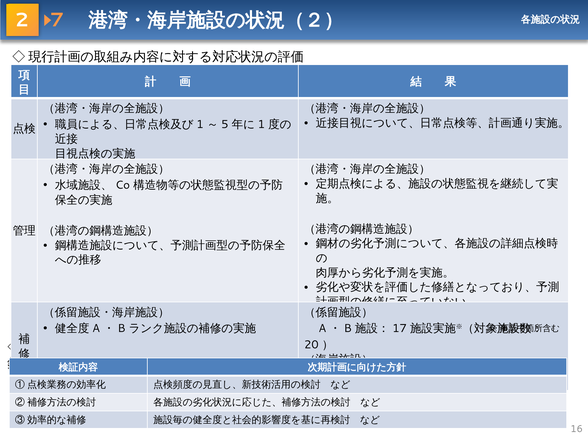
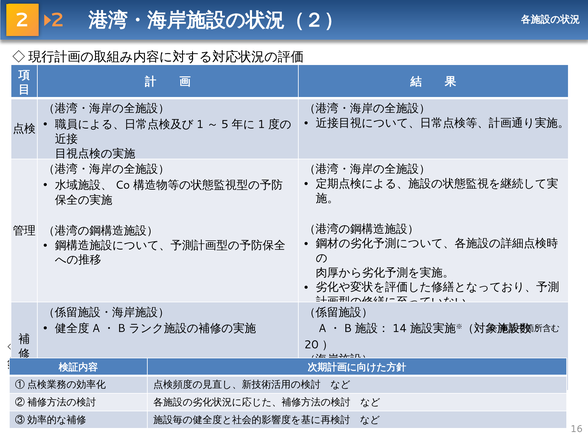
2 7: 7 -> 2 (57, 20)
17: 17 -> 14 (400, 328)
